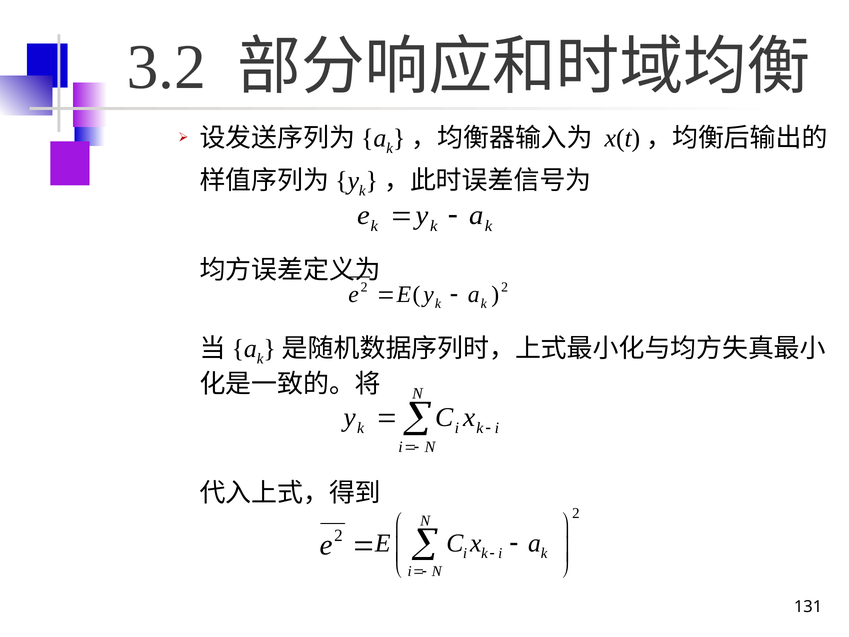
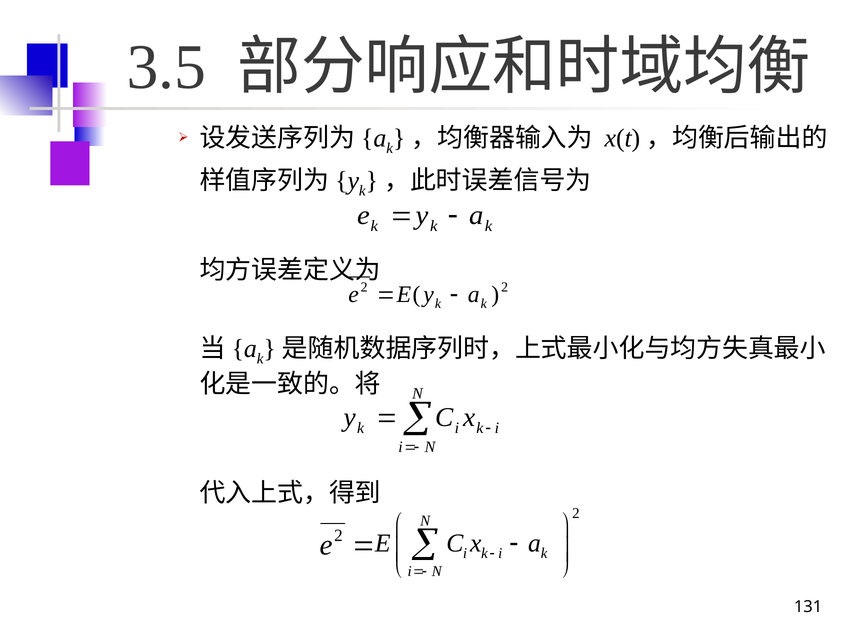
3.2: 3.2 -> 3.5 (166, 67)
